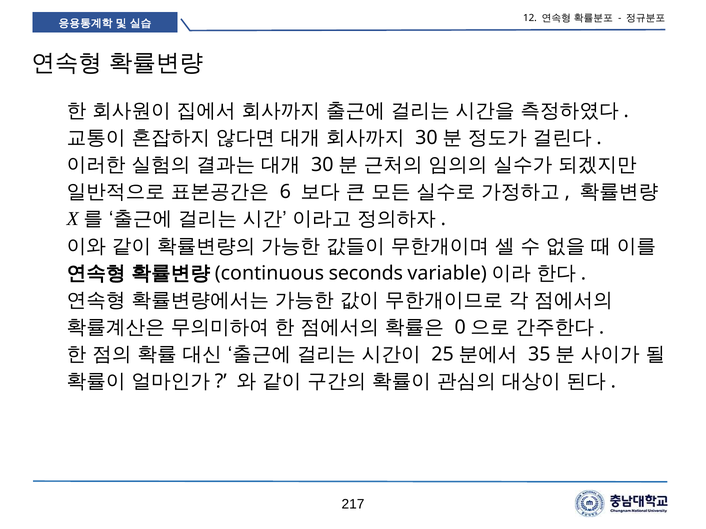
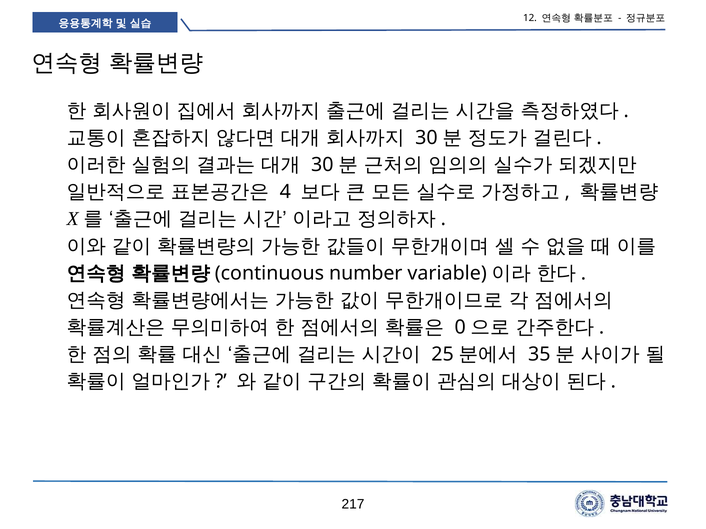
6: 6 -> 4 (285, 192)
seconds: seconds -> number (366, 273)
